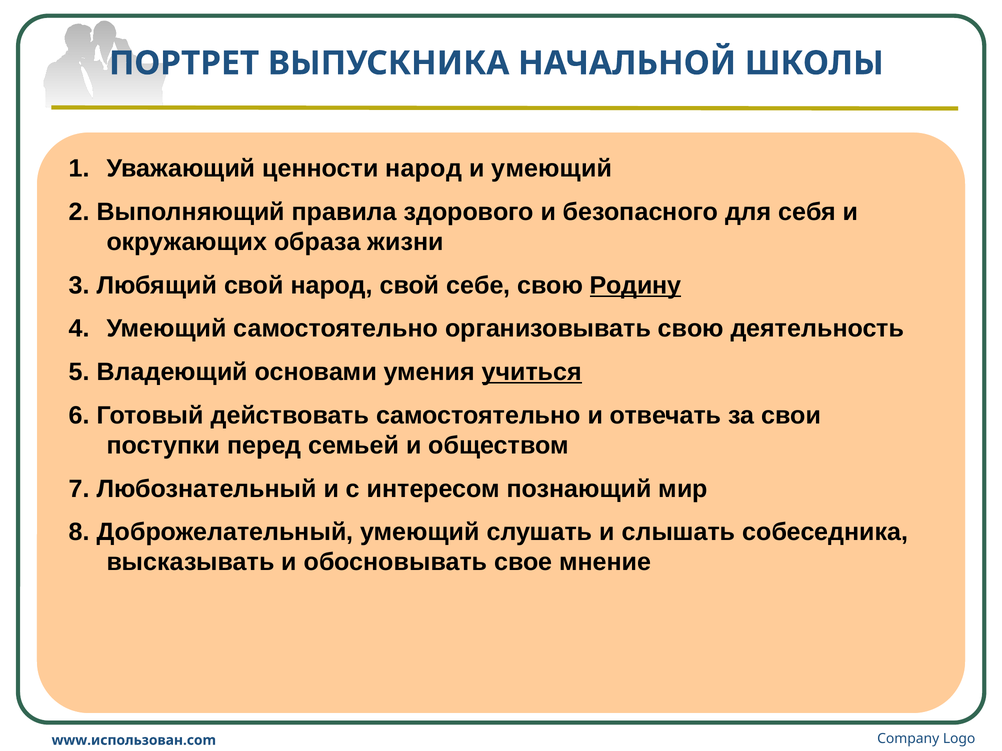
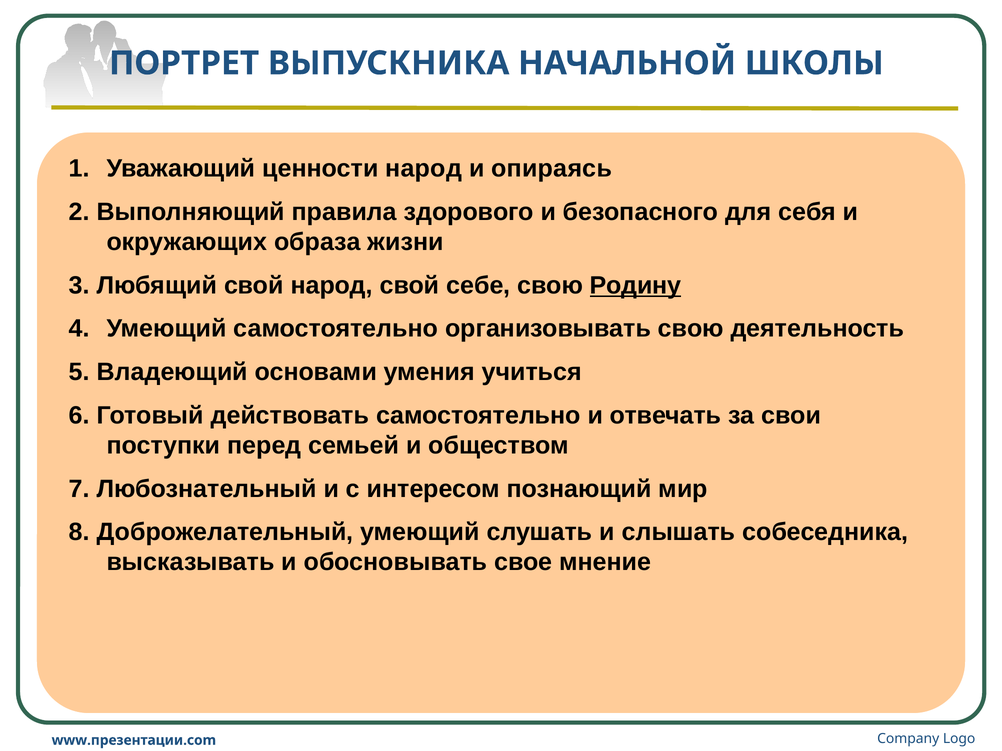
и умеющий: умеющий -> опираясь (552, 169)
учиться underline: present -> none (532, 372)
www.использован.com: www.использован.com -> www.презентации.com (134, 741)
